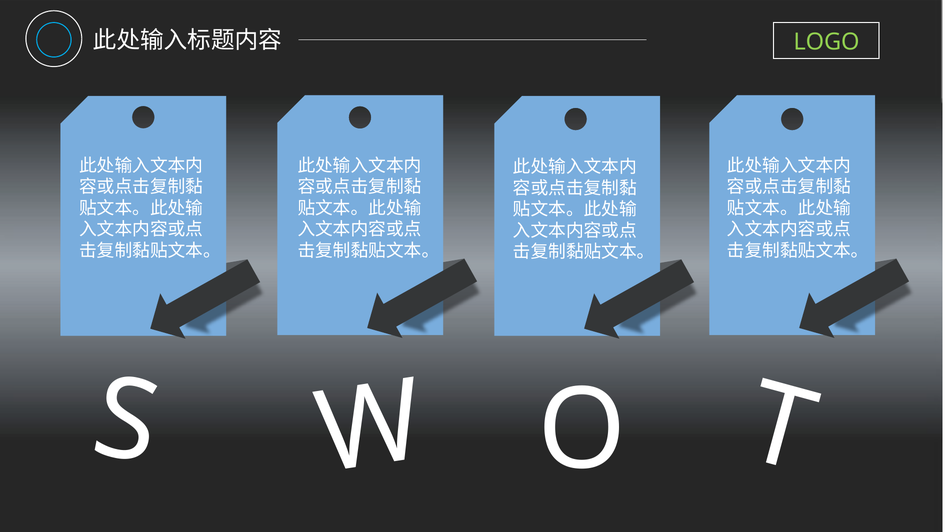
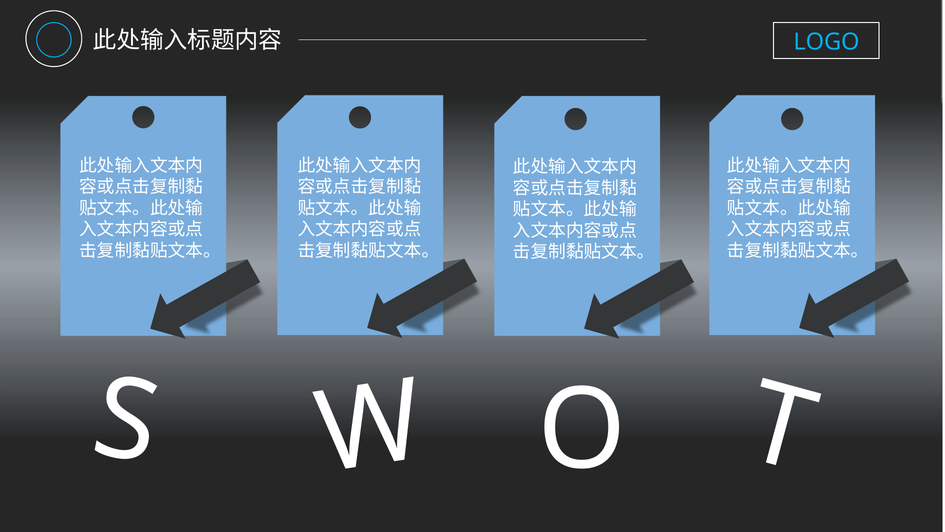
LOGO colour: light green -> light blue (827, 42)
